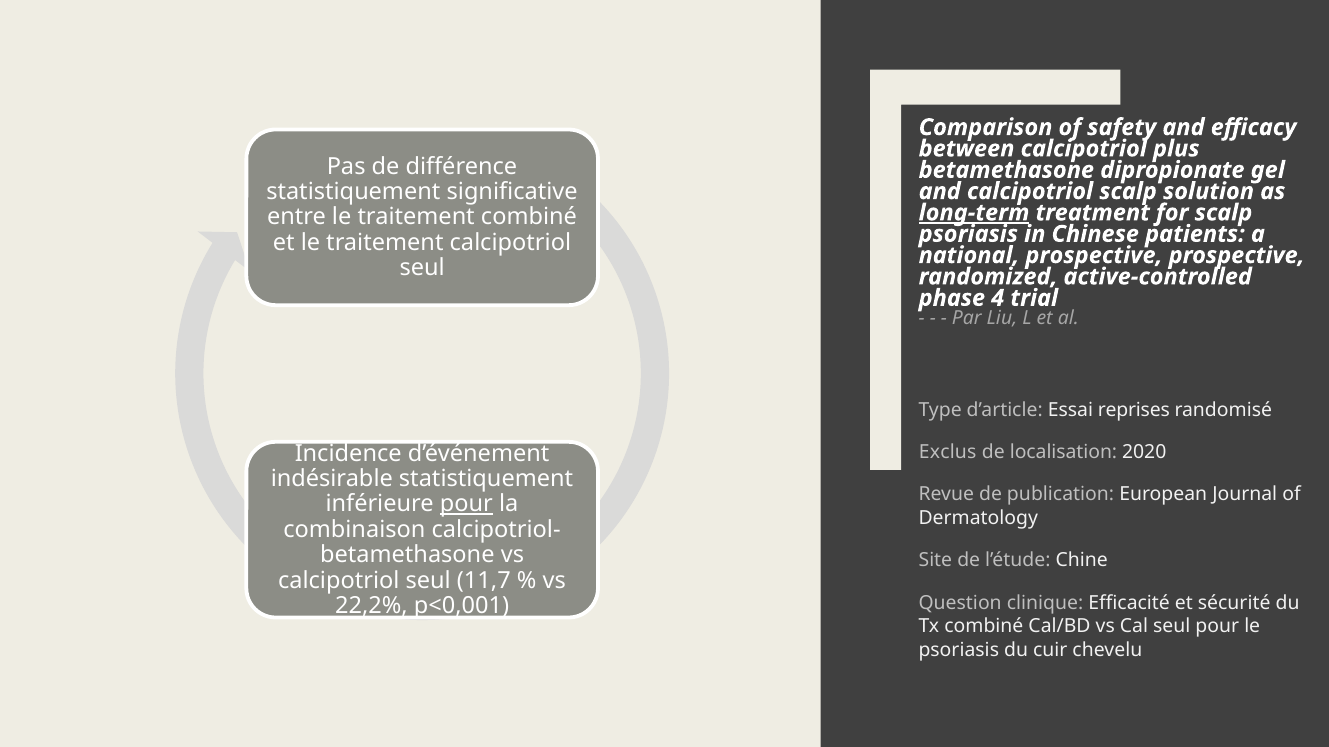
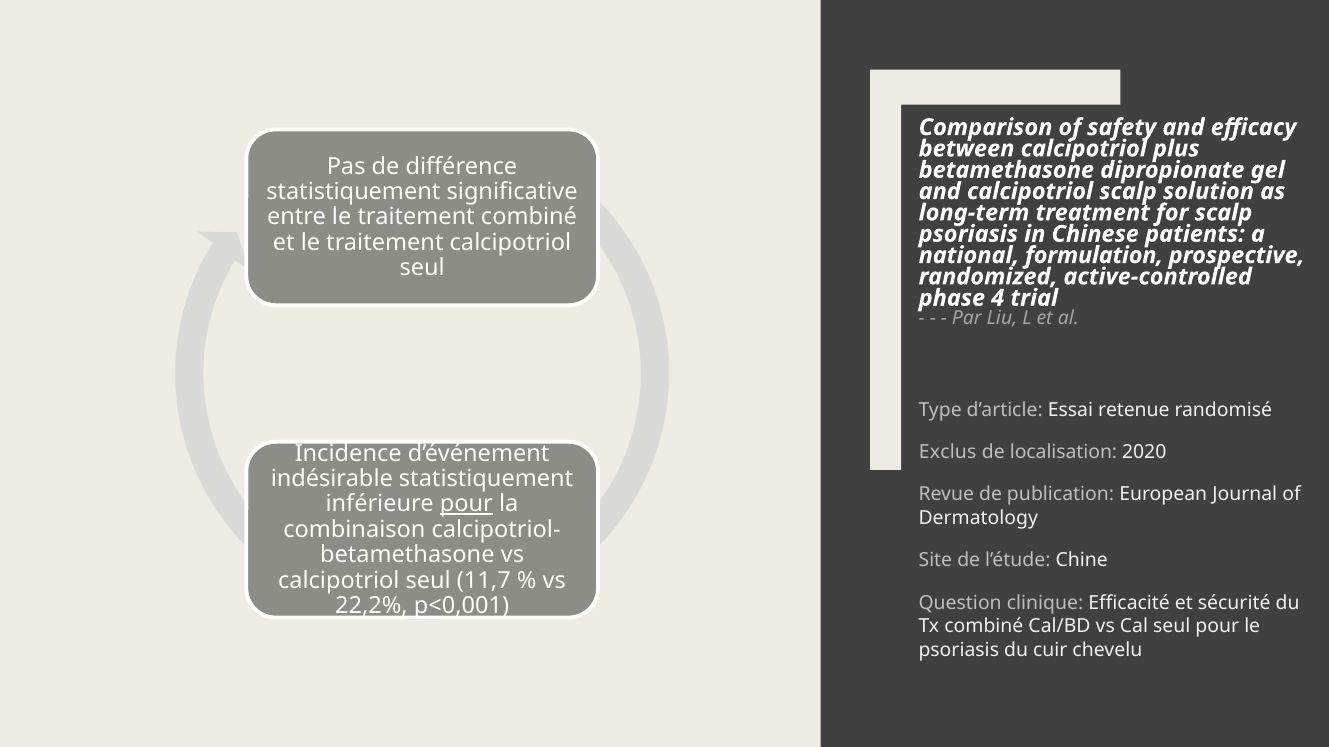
long-term underline: present -> none (974, 213)
national prospective: prospective -> formulation (1094, 256)
reprises: reprises -> retenue (1134, 410)
